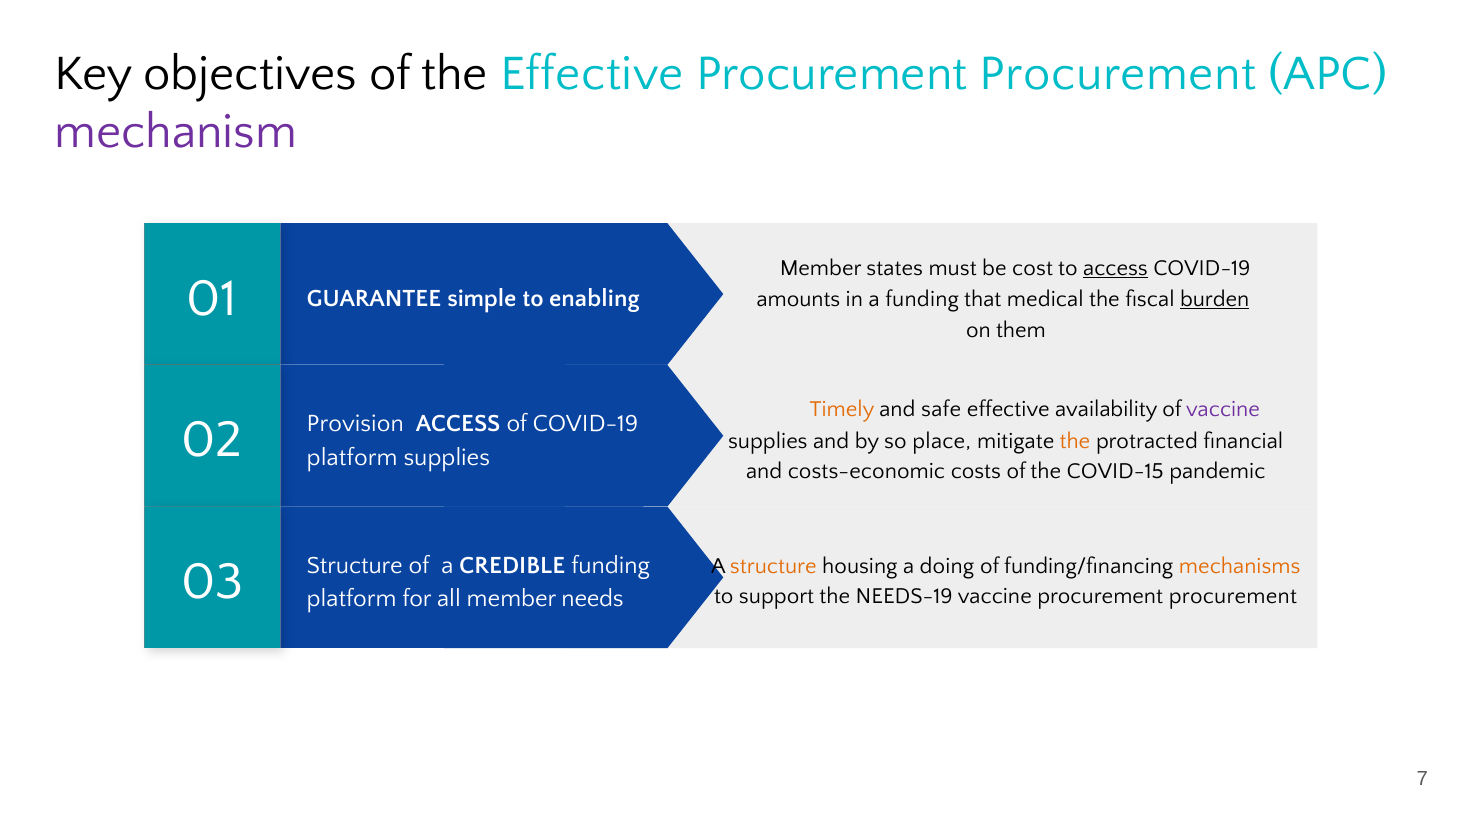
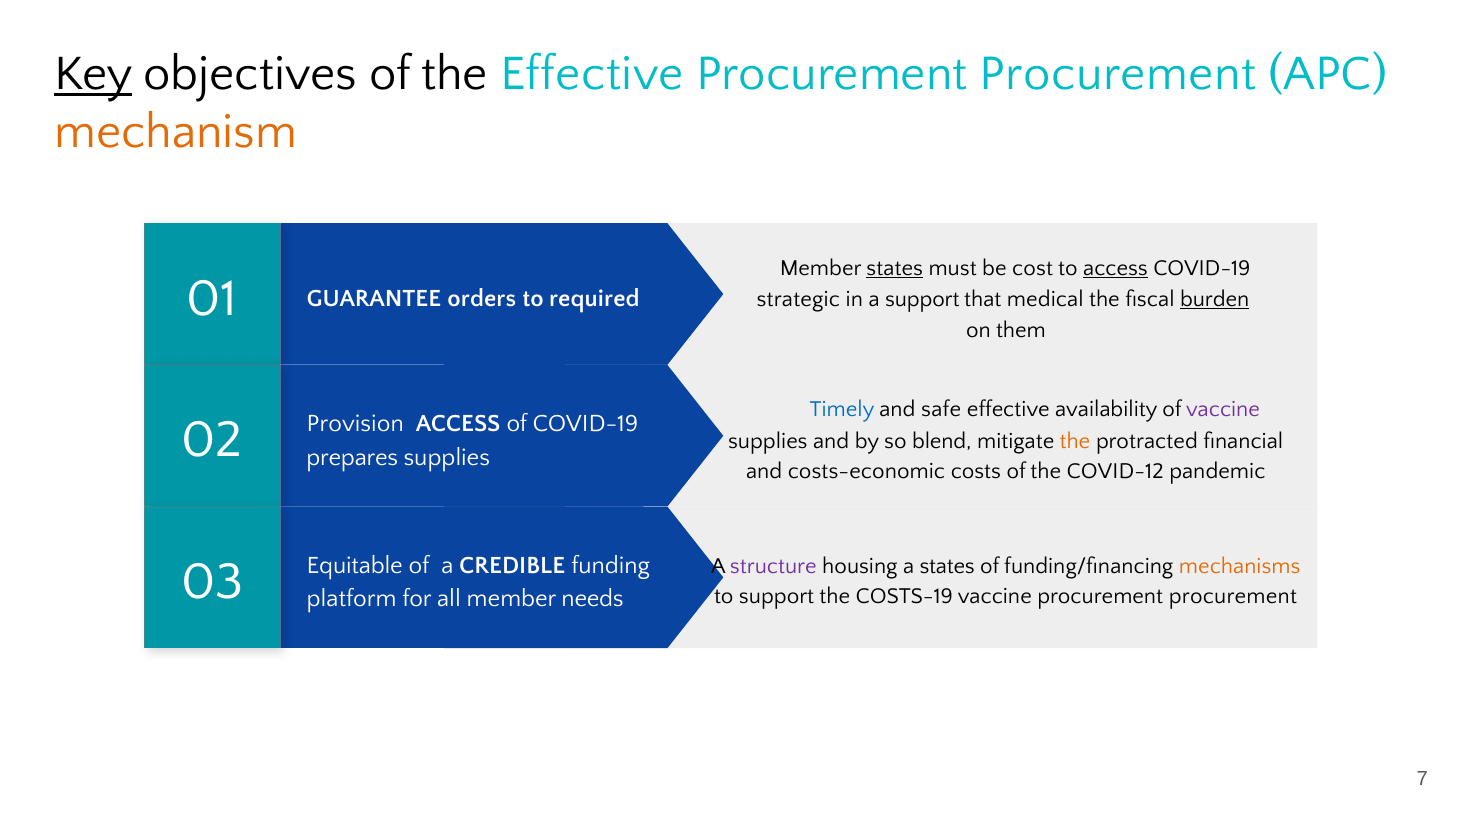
Key underline: none -> present (94, 73)
mechanism colour: purple -> orange (176, 131)
states underline: none -> present (895, 268)
simple: simple -> orders (482, 298)
enabling: enabling -> required (594, 298)
amounts: amounts -> strategic (798, 299)
a funding: funding -> support (922, 299)
Timely colour: orange -> blue (842, 409)
place: place -> blend (942, 440)
platform: platform -> prepares (352, 457)
COVID-15: COVID-15 -> COVID-12 (1115, 471)
Structure: Structure -> Equitable (355, 565)
structure colour: orange -> purple (773, 565)
a doing: doing -> states (947, 565)
NEEDS-19: NEEDS-19 -> COSTS-19 (904, 596)
